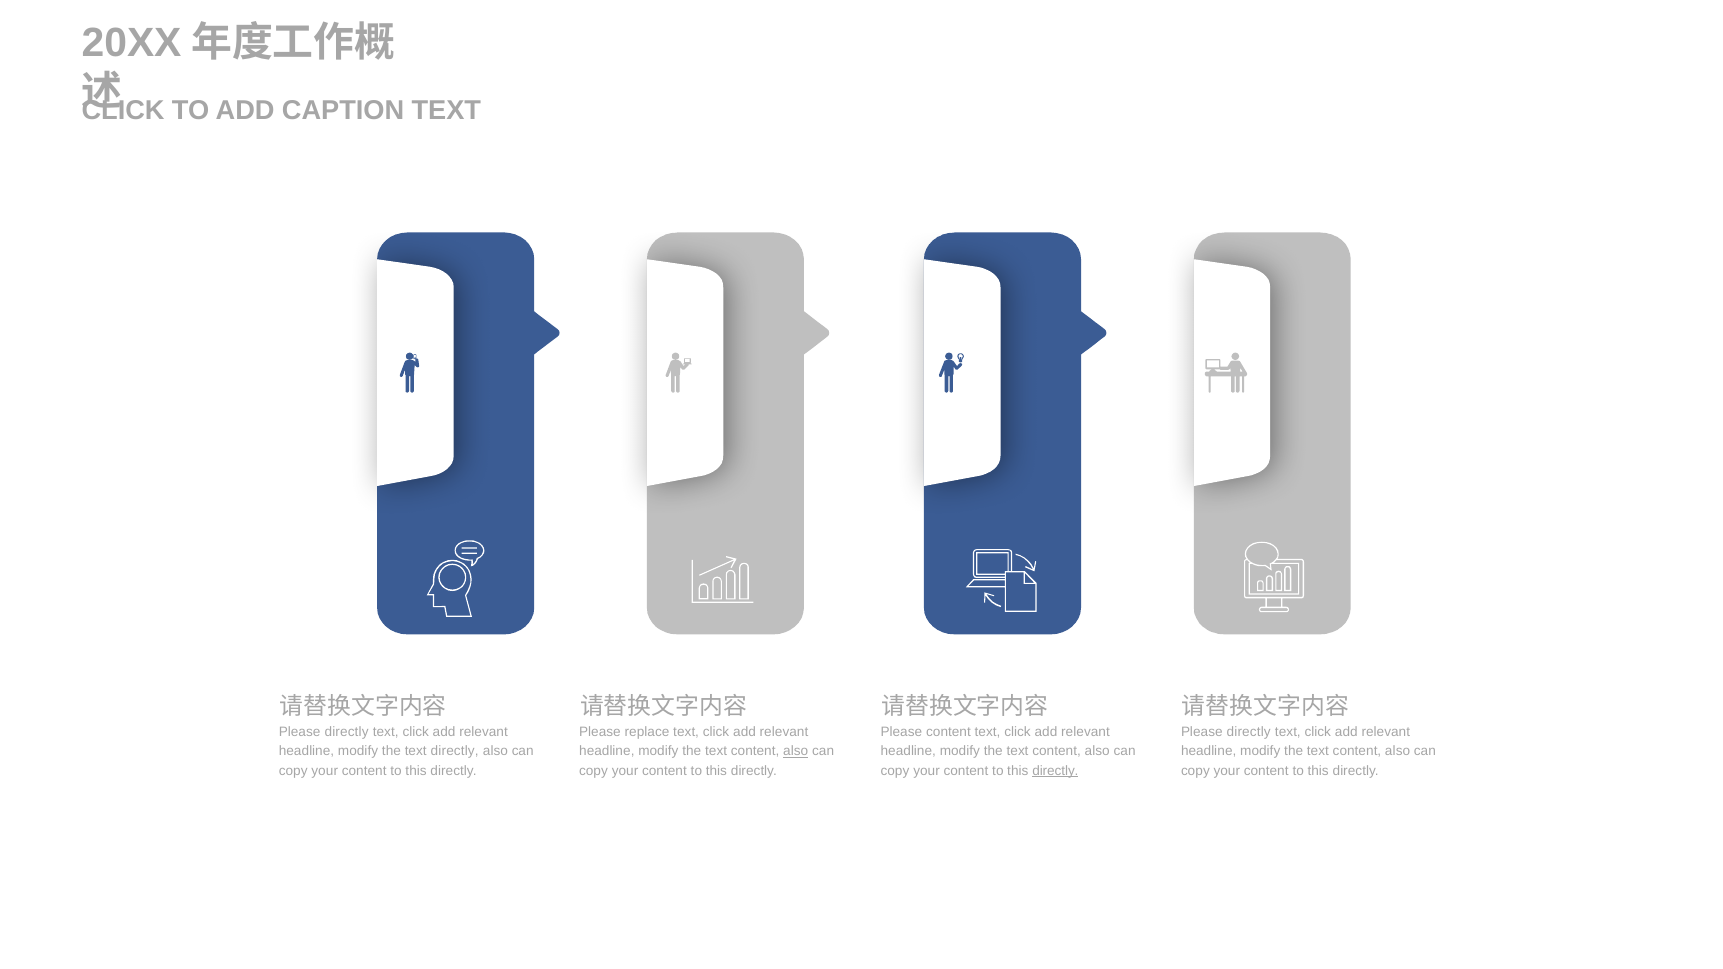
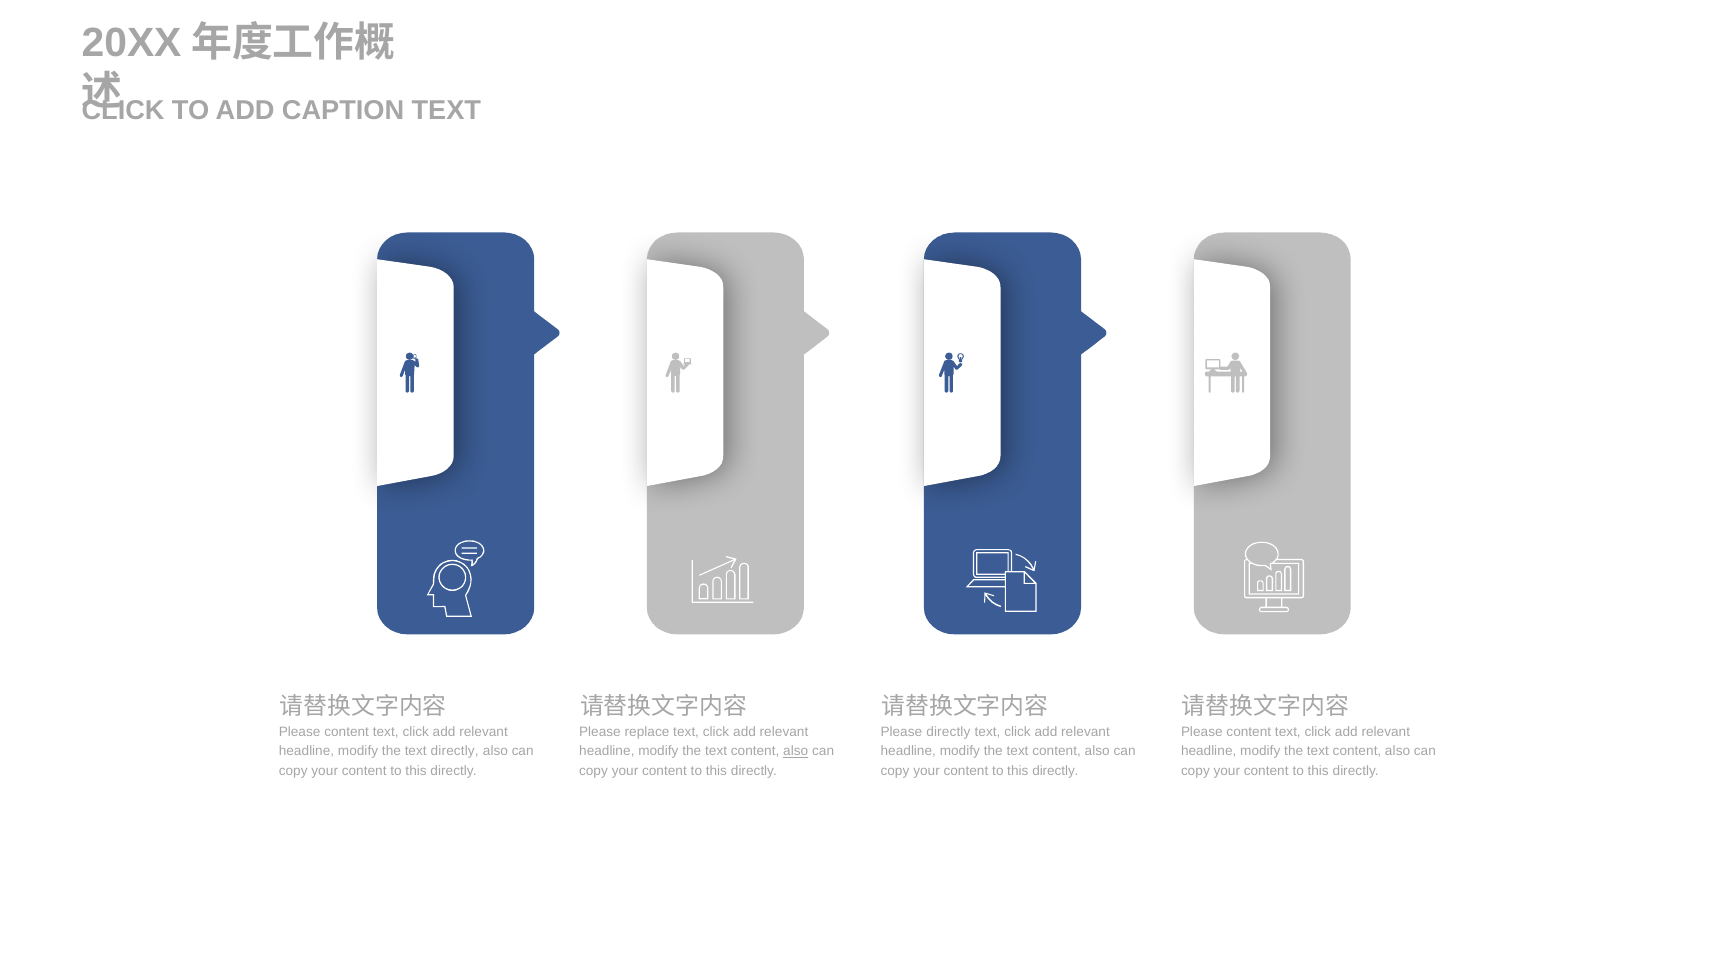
directly: directly -> content (347, 732)
Please content: content -> directly (948, 732)
directly: directly -> content (1249, 732)
directly underline: present -> none (1055, 771)
